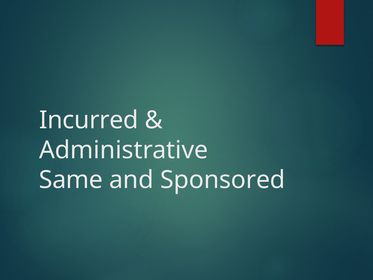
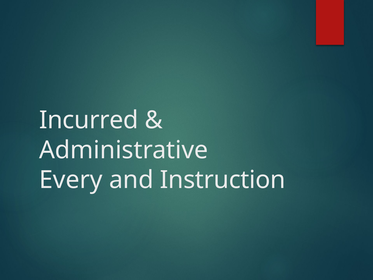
Same: Same -> Every (71, 180)
Sponsored: Sponsored -> Instruction (223, 180)
